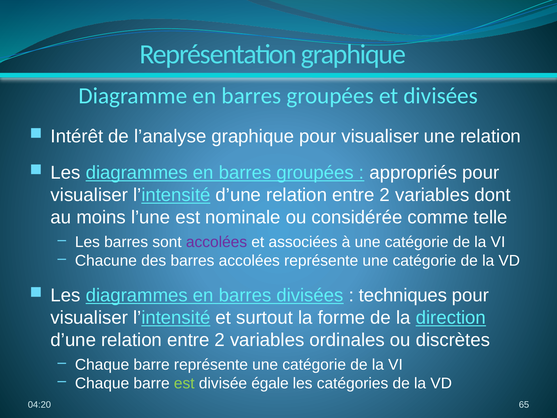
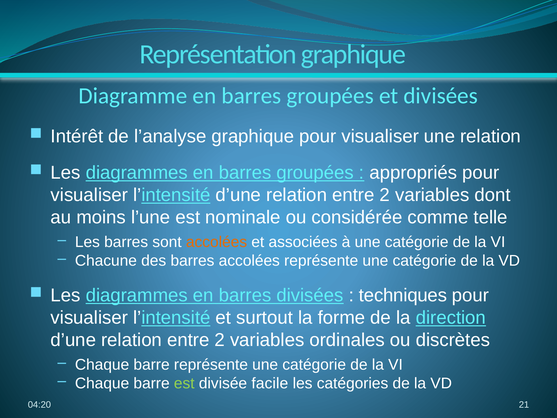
accolées colour: purple -> orange (217, 242)
égale: égale -> facile (270, 383)
65: 65 -> 21 (524, 404)
